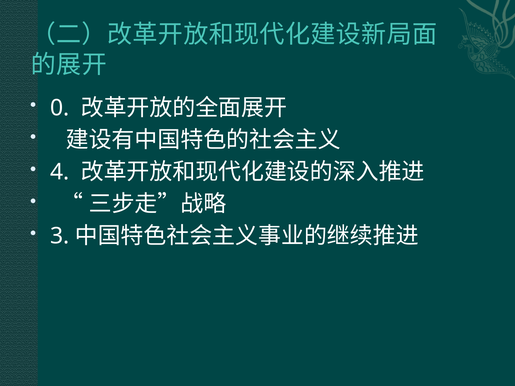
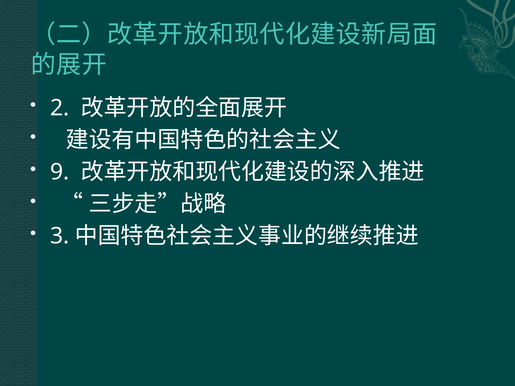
0: 0 -> 2 (60, 108)
4: 4 -> 9 (60, 172)
